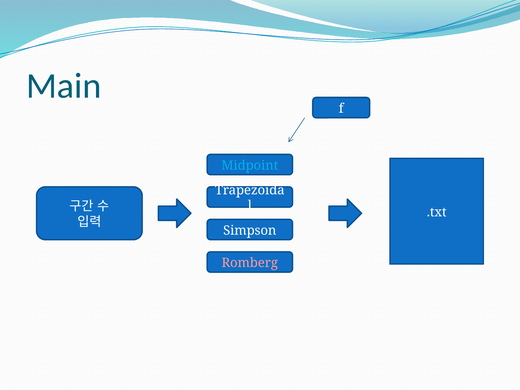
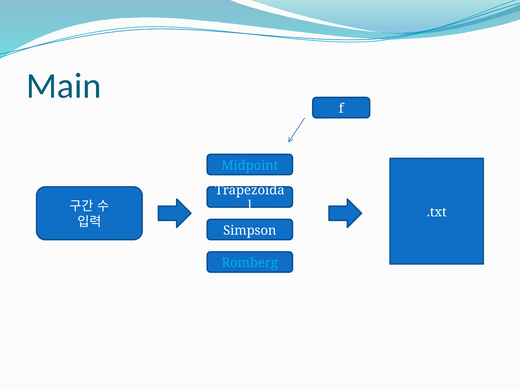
Romberg colour: pink -> light blue (250, 263)
